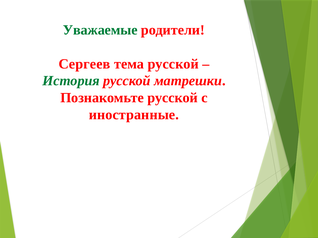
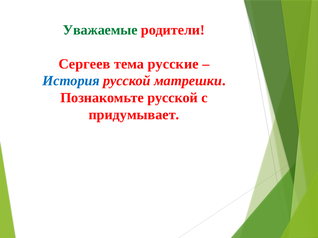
тема русской: русской -> русские (173, 64)
История colour: green -> blue (71, 81)
иностранные: иностранные -> придумывает (134, 115)
